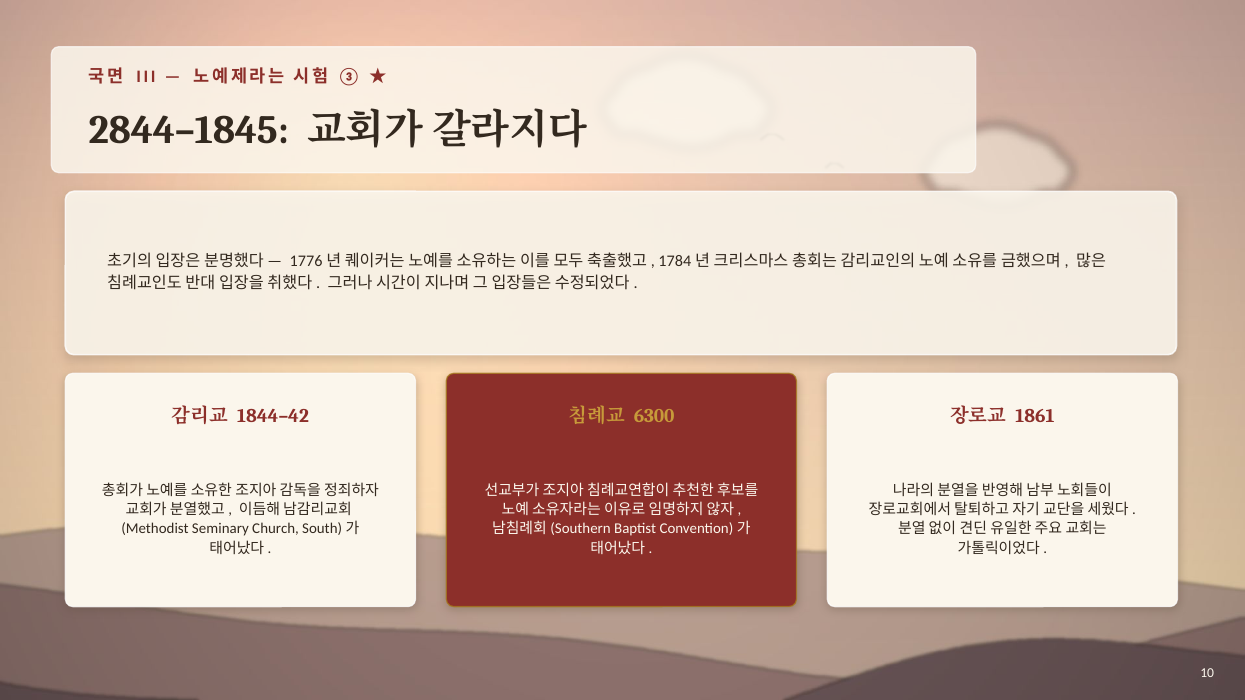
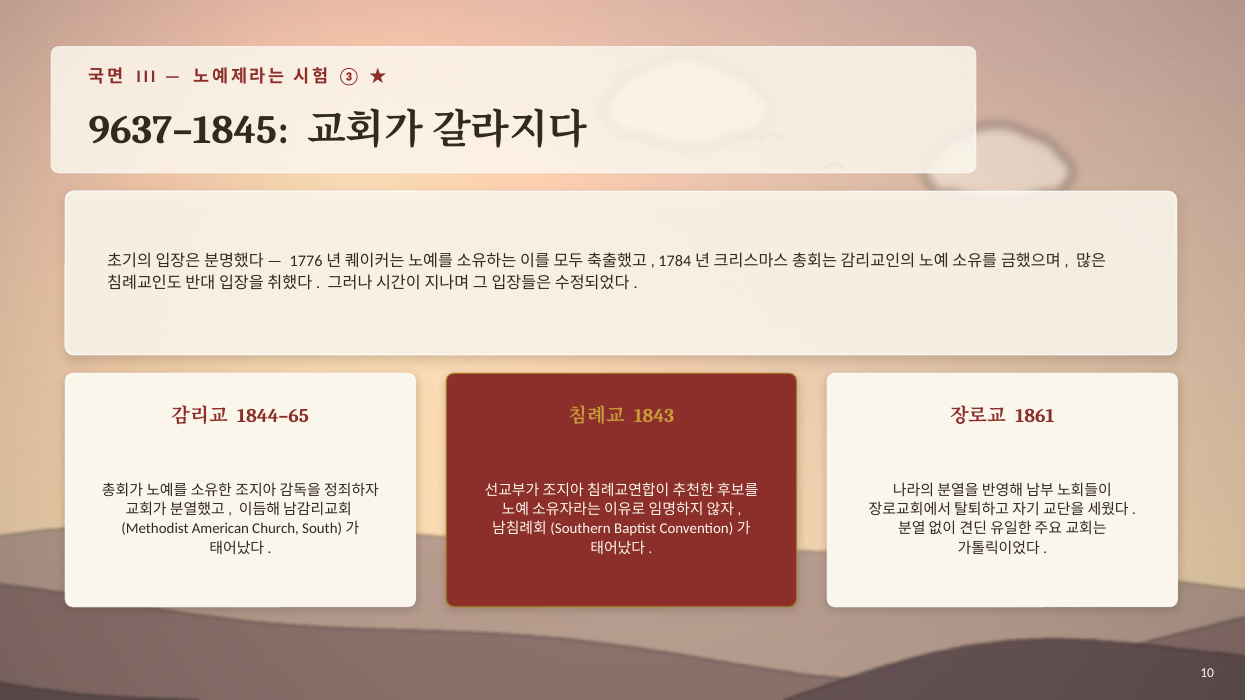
2844–1845: 2844–1845 -> 9637–1845 (189, 130)
1844–42: 1844–42 -> 1844–65 (273, 416)
6300: 6300 -> 1843 (654, 416)
Seminary: Seminary -> American (221, 529)
